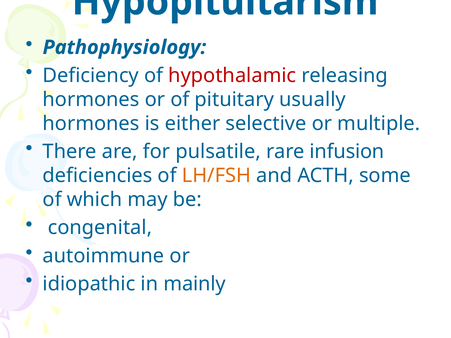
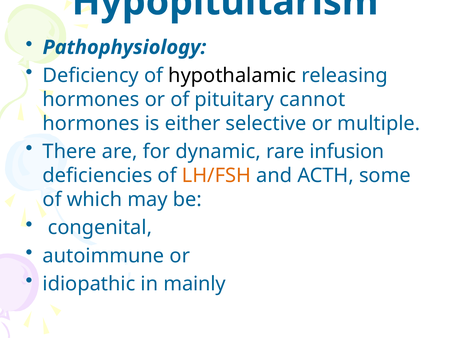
hypothalamic colour: red -> black (232, 75)
usually: usually -> cannot (312, 100)
pulsatile: pulsatile -> dynamic (218, 152)
